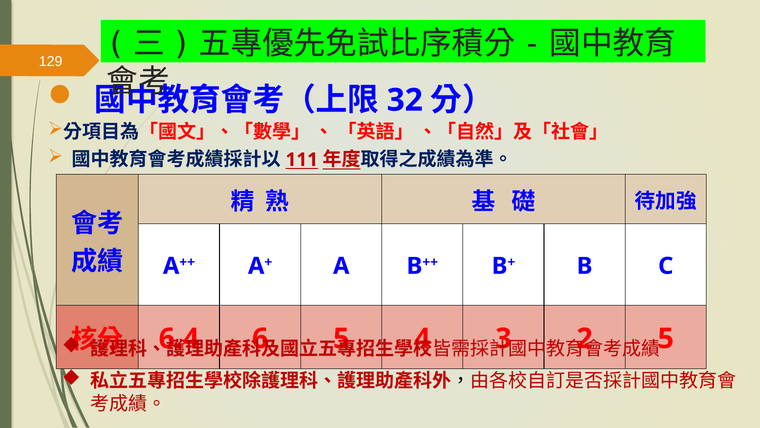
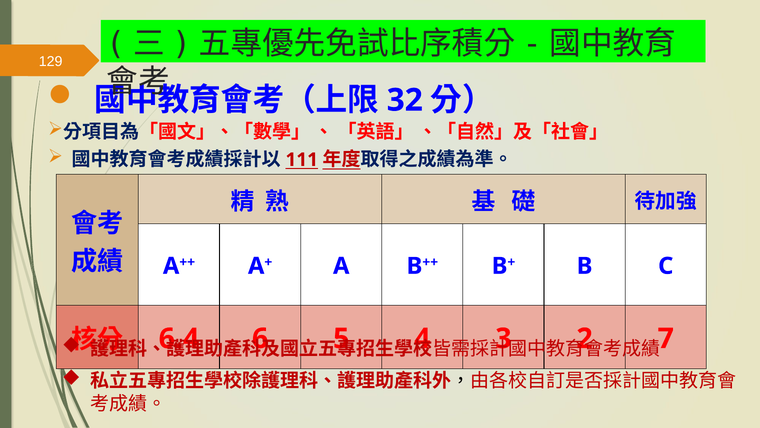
5: 5 -> 7 (666, 338)
